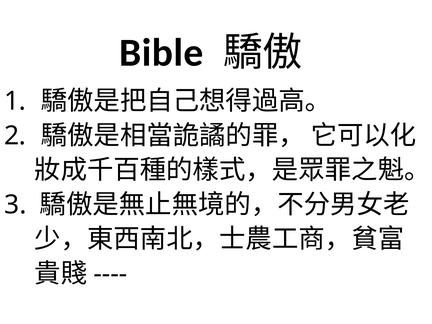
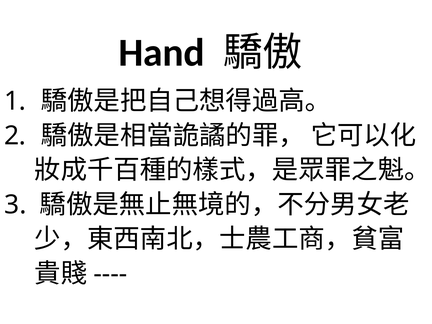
Bible: Bible -> Hand (162, 53)
